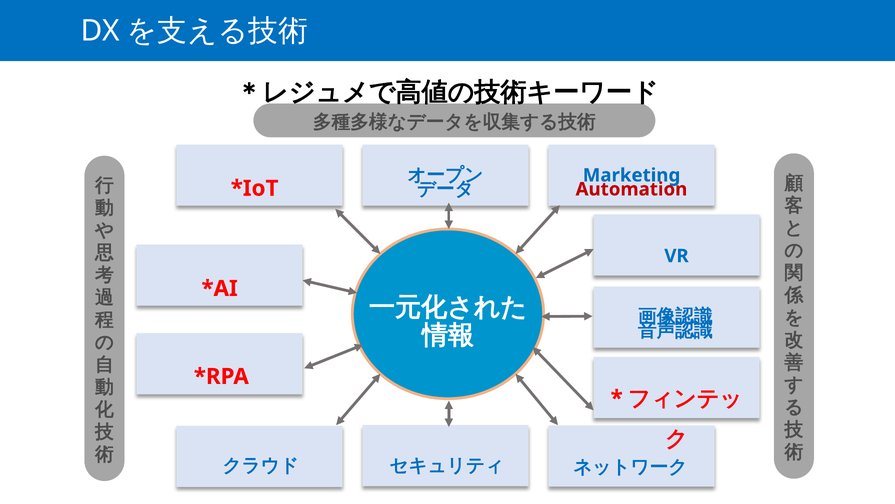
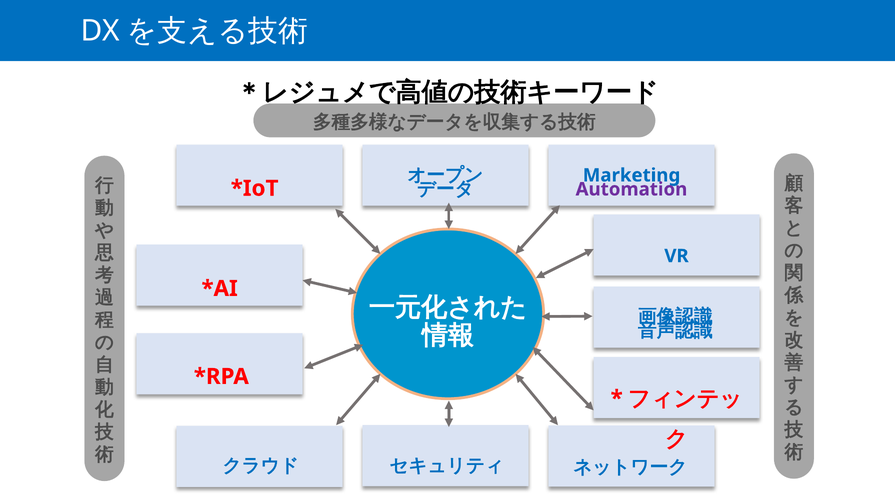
Automation colour: red -> purple (631, 189)
